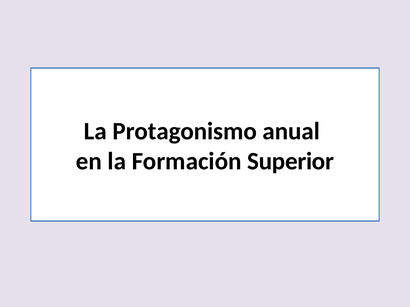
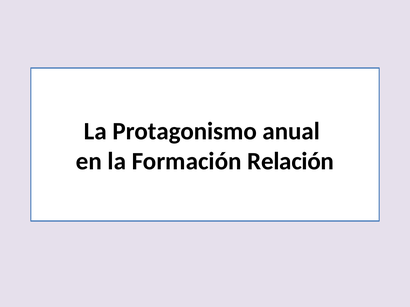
Superior: Superior -> Relación (291, 162)
